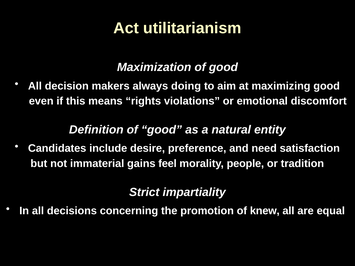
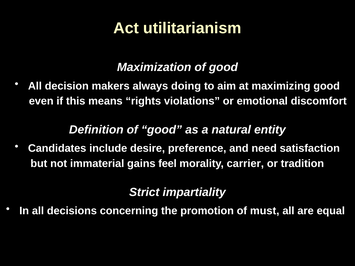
people: people -> carrier (245, 164)
knew: knew -> must (265, 211)
